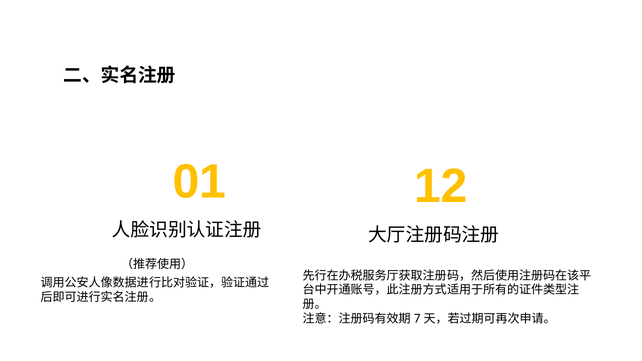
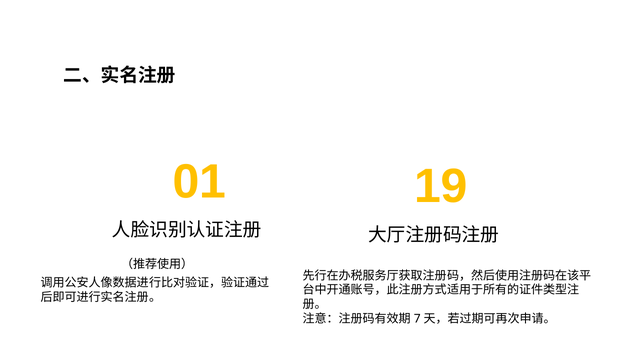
12: 12 -> 19 (441, 187)
